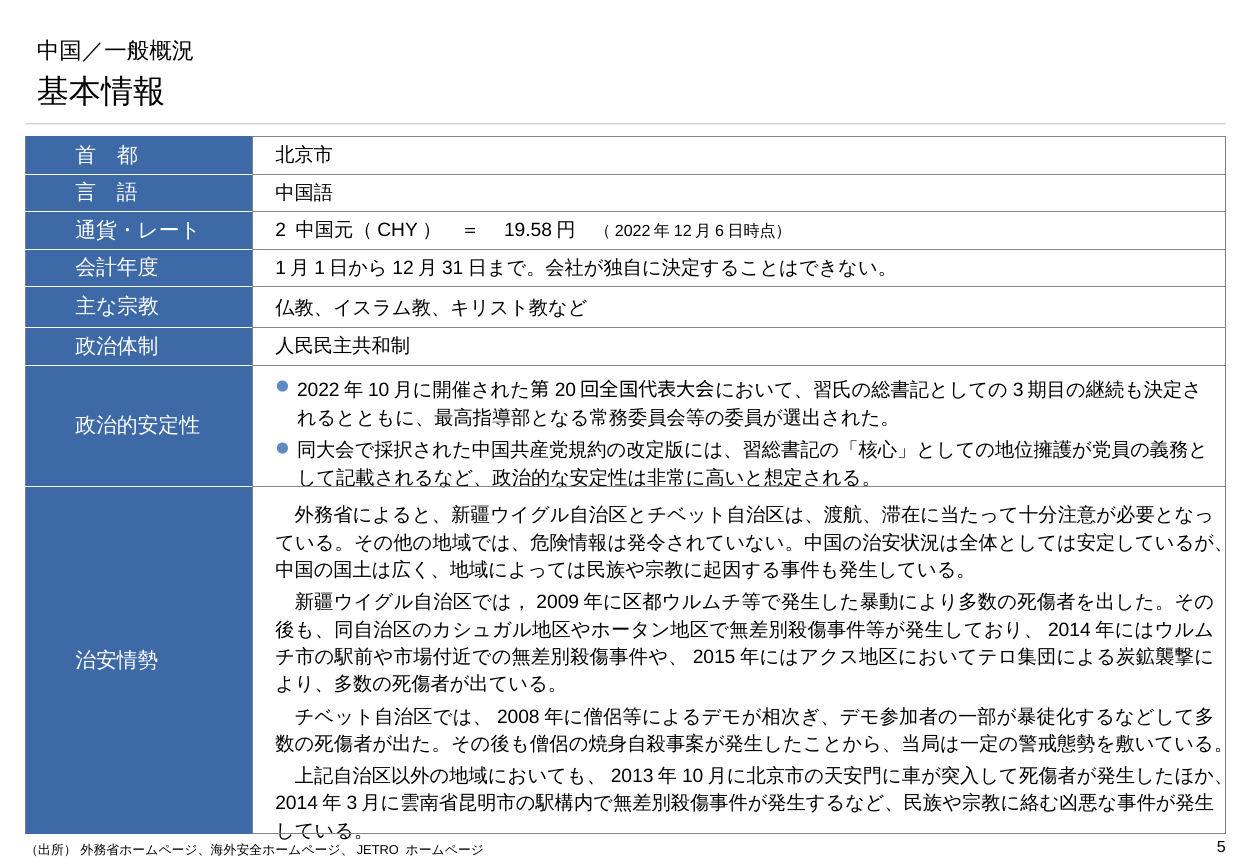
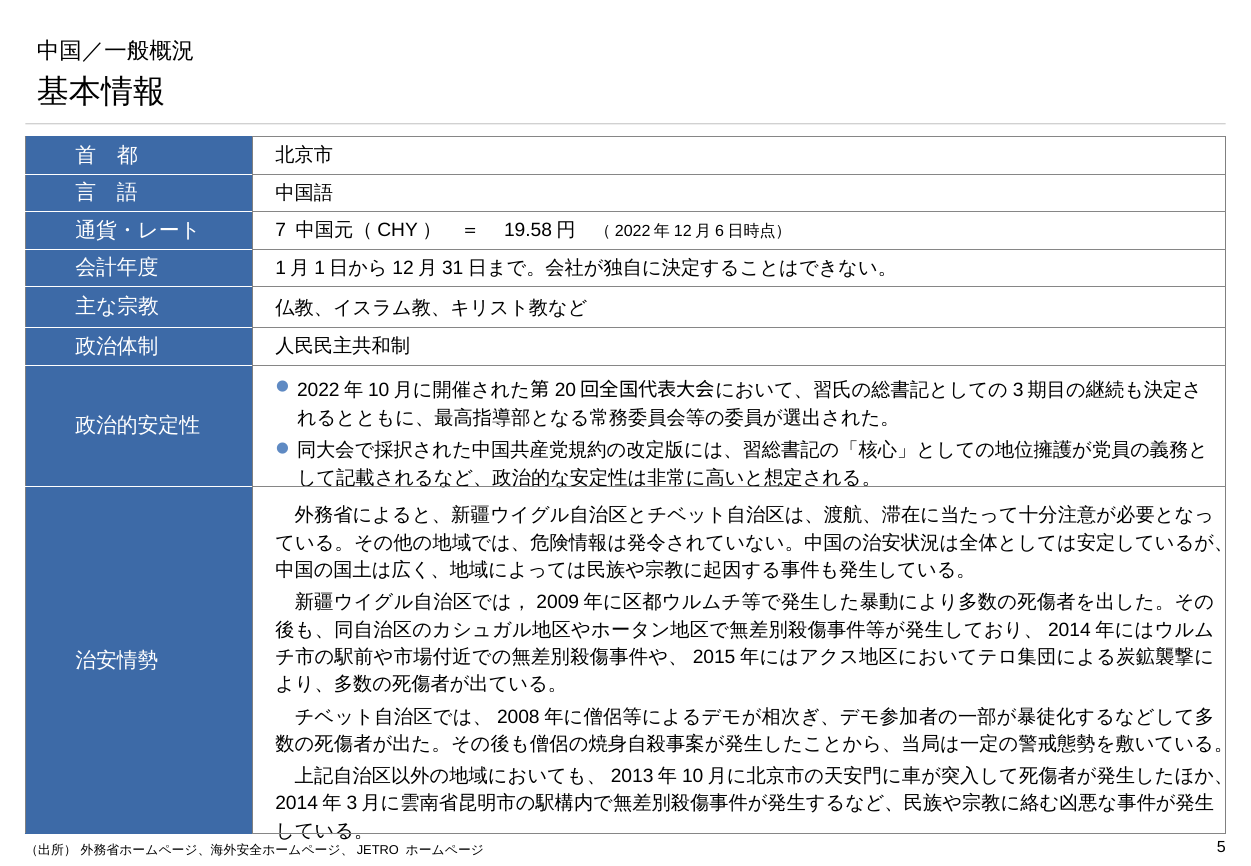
2: 2 -> 7 (281, 230)
